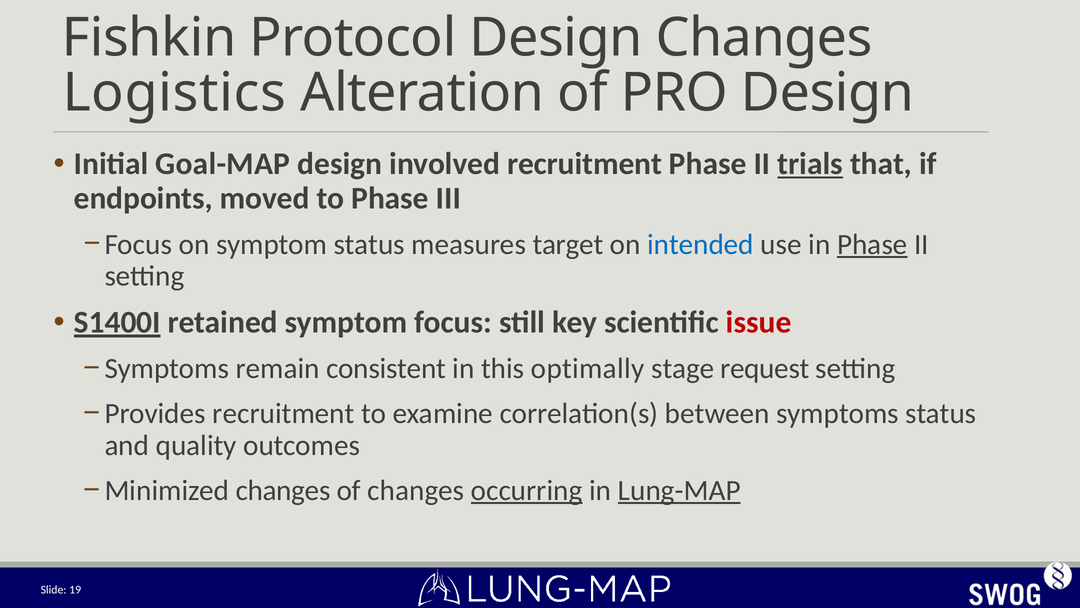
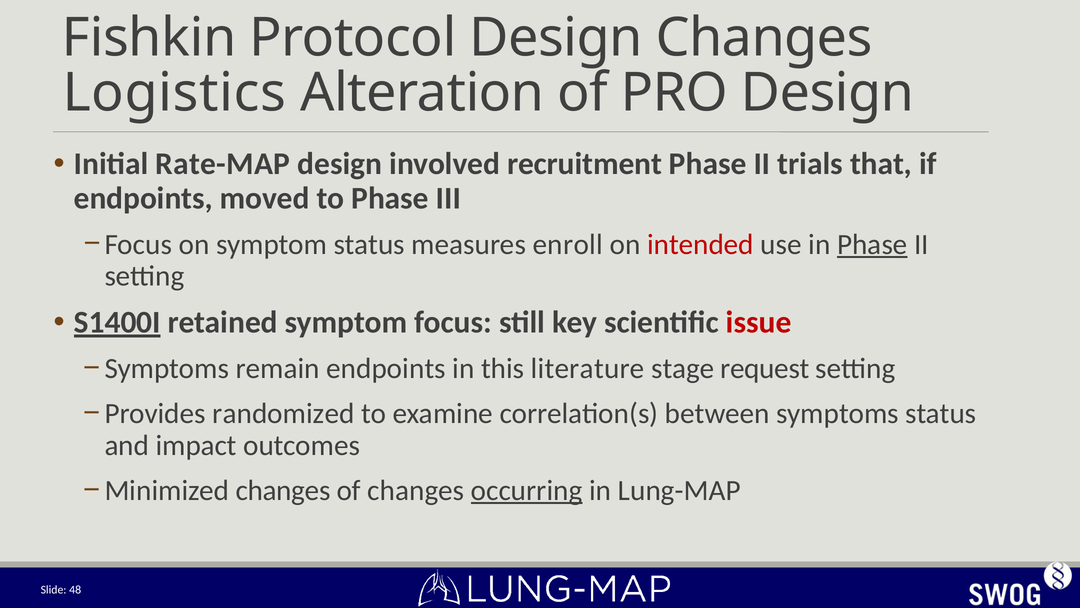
Goal-MAP: Goal-MAP -> Rate-MAP (223, 164)
trials underline: present -> none (810, 164)
target: target -> enroll (568, 244)
intended colour: blue -> red (701, 244)
remain consistent: consistent -> endpoints (386, 368)
optimally: optimally -> literature (588, 368)
Provides recruitment: recruitment -> randomized (283, 413)
quality: quality -> impact (196, 445)
Lung-MAP underline: present -> none (679, 490)
19: 19 -> 48 (75, 589)
